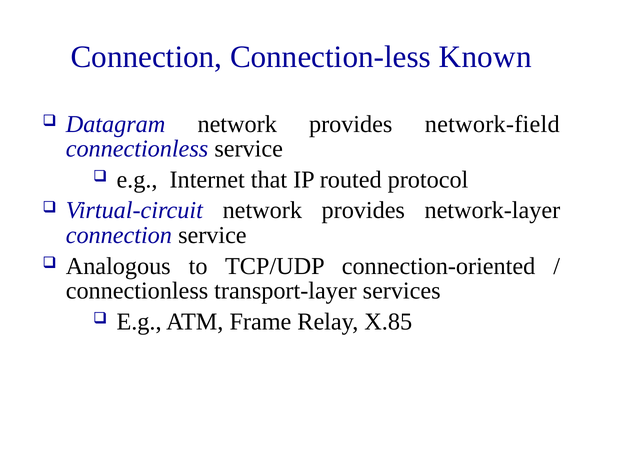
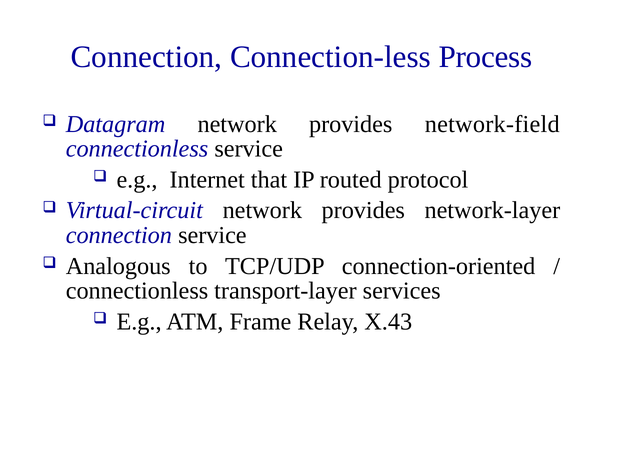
Known: Known -> Process (486, 57)
X.85: X.85 -> X.43 (388, 322)
